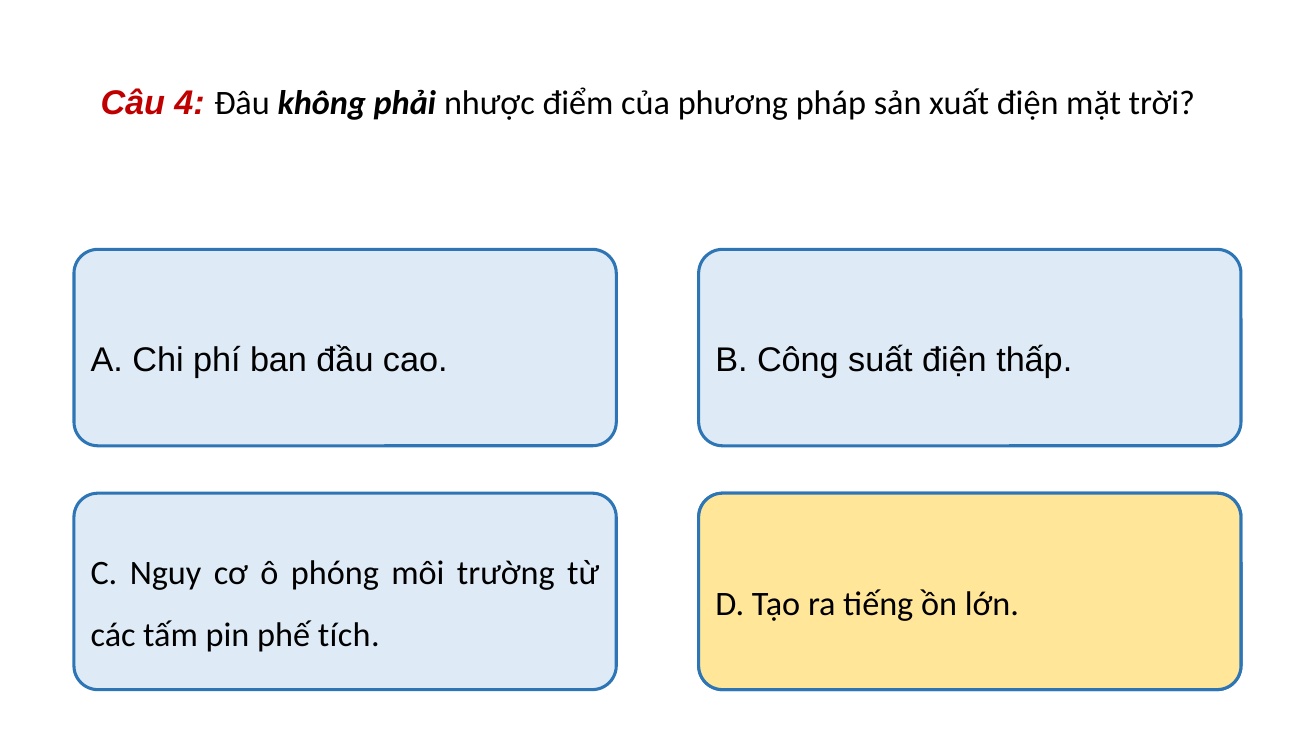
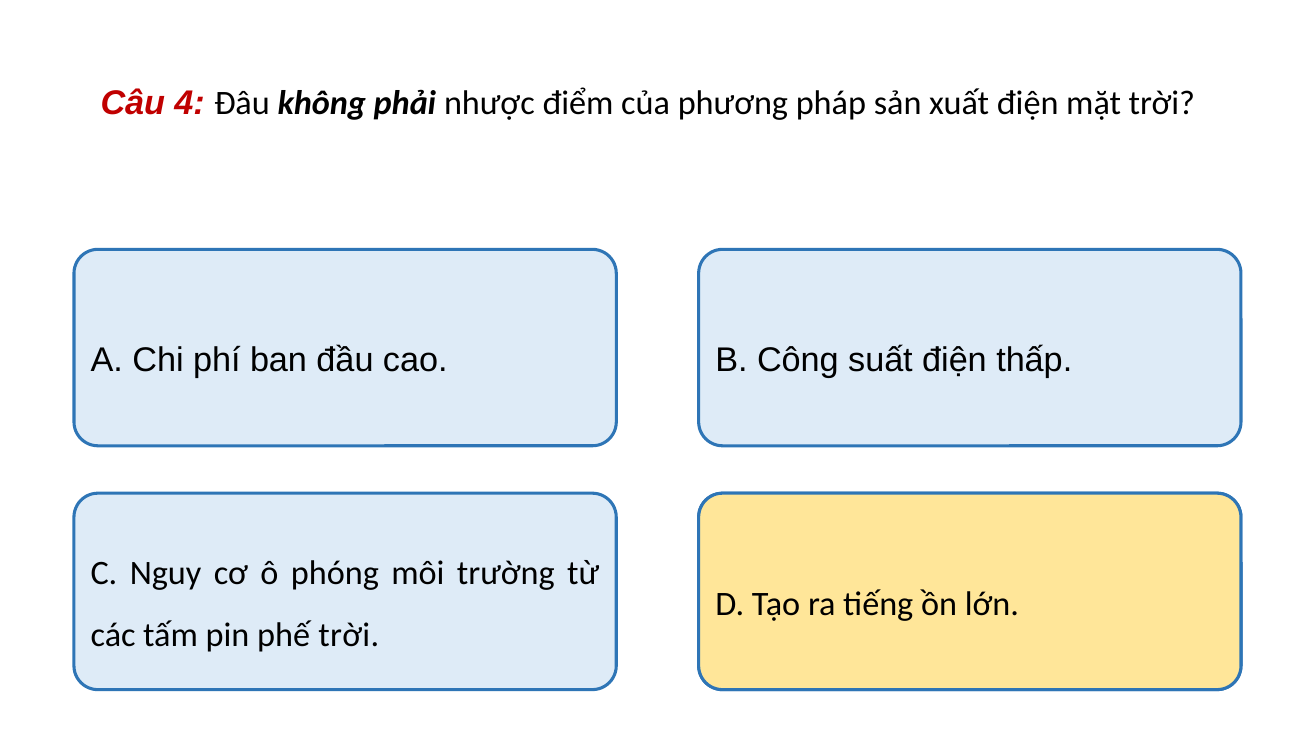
phế tích: tích -> trời (349, 635)
